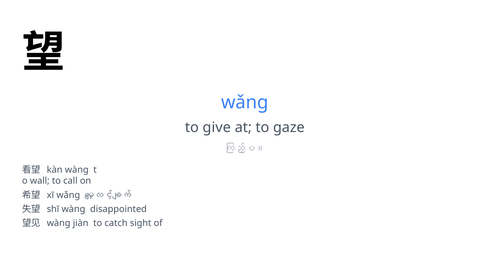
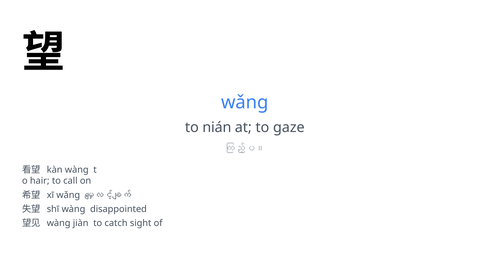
give: give -> nián (217, 127)
wall: wall -> hair (40, 181)
